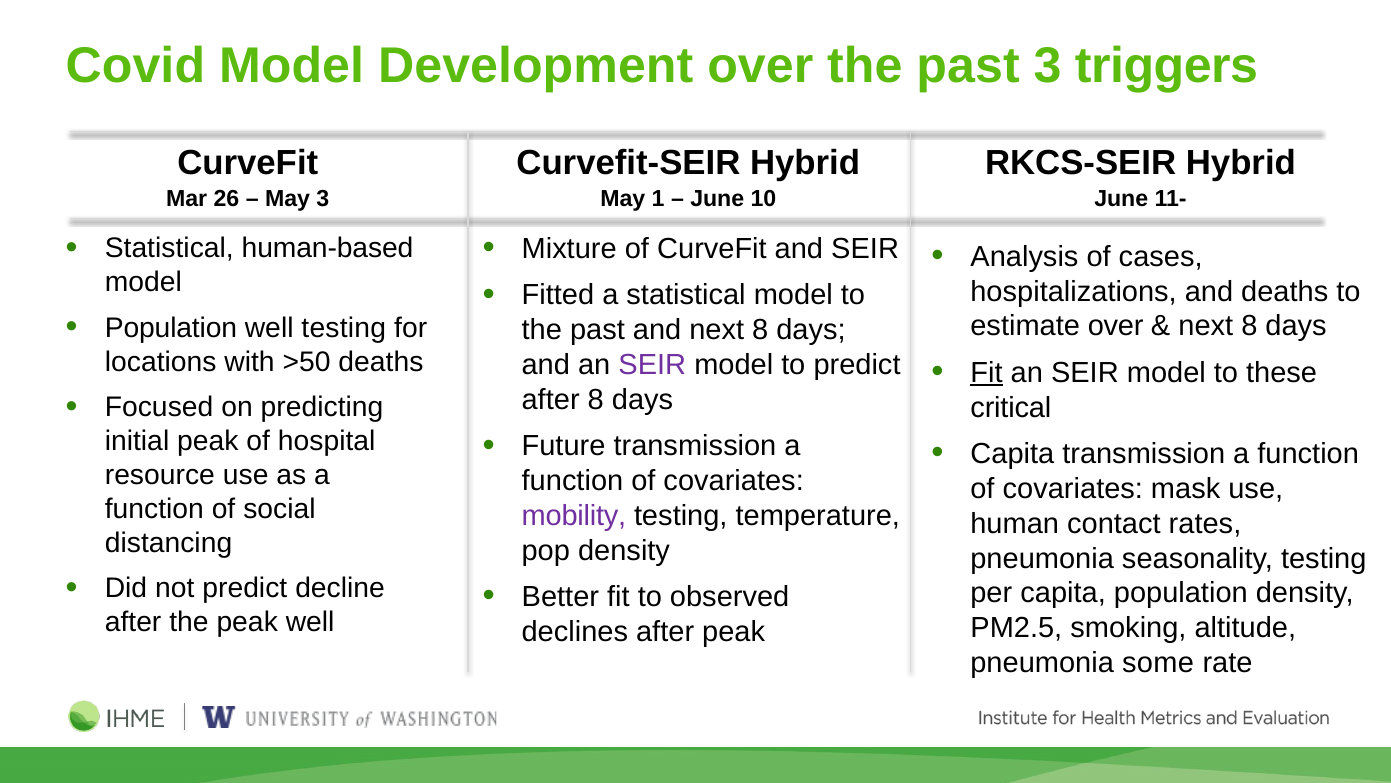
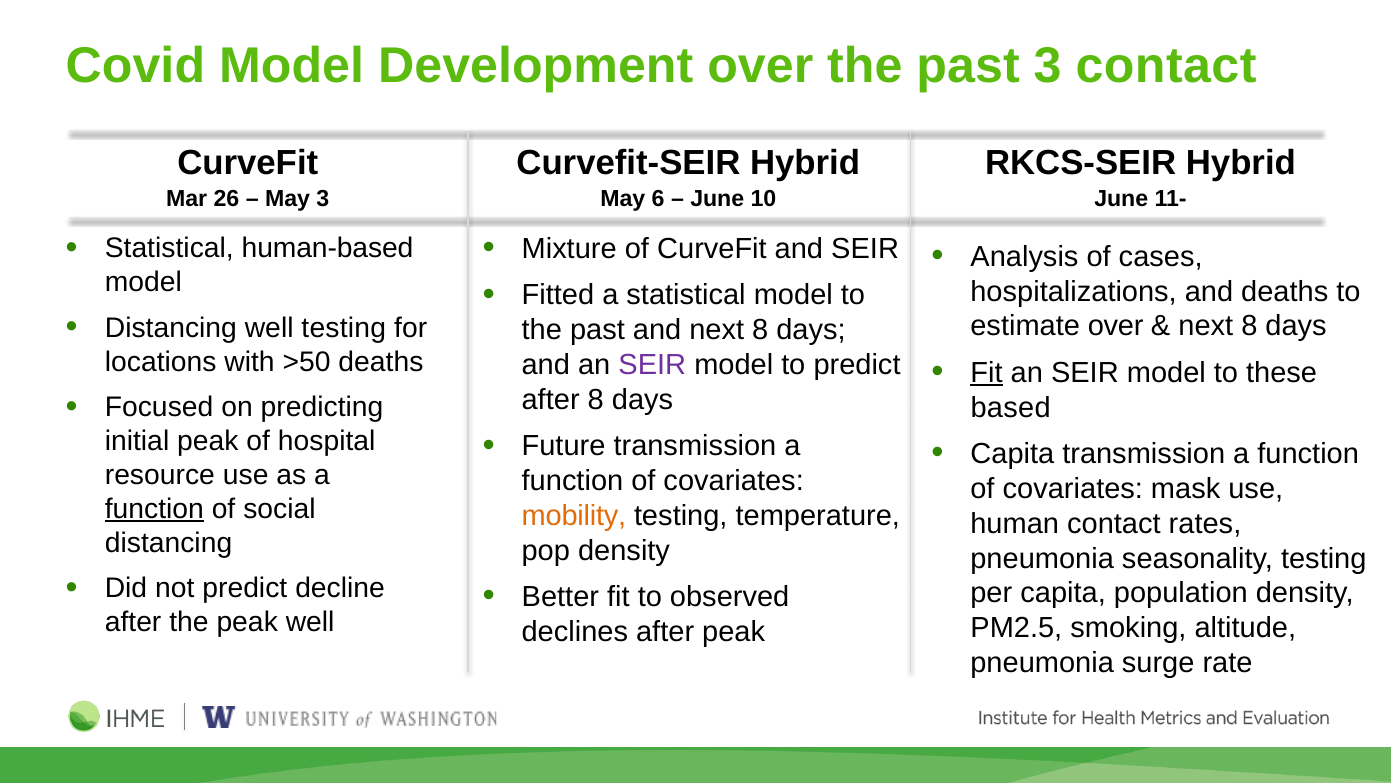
3 triggers: triggers -> contact (1166, 66)
1: 1 -> 6 (658, 199)
Population: Population -> Distancing (171, 328)
critical: critical -> based (1011, 407)
function underline: none -> present (154, 509)
mobility colour: purple -> orange (574, 515)
some: some -> surge (1158, 662)
